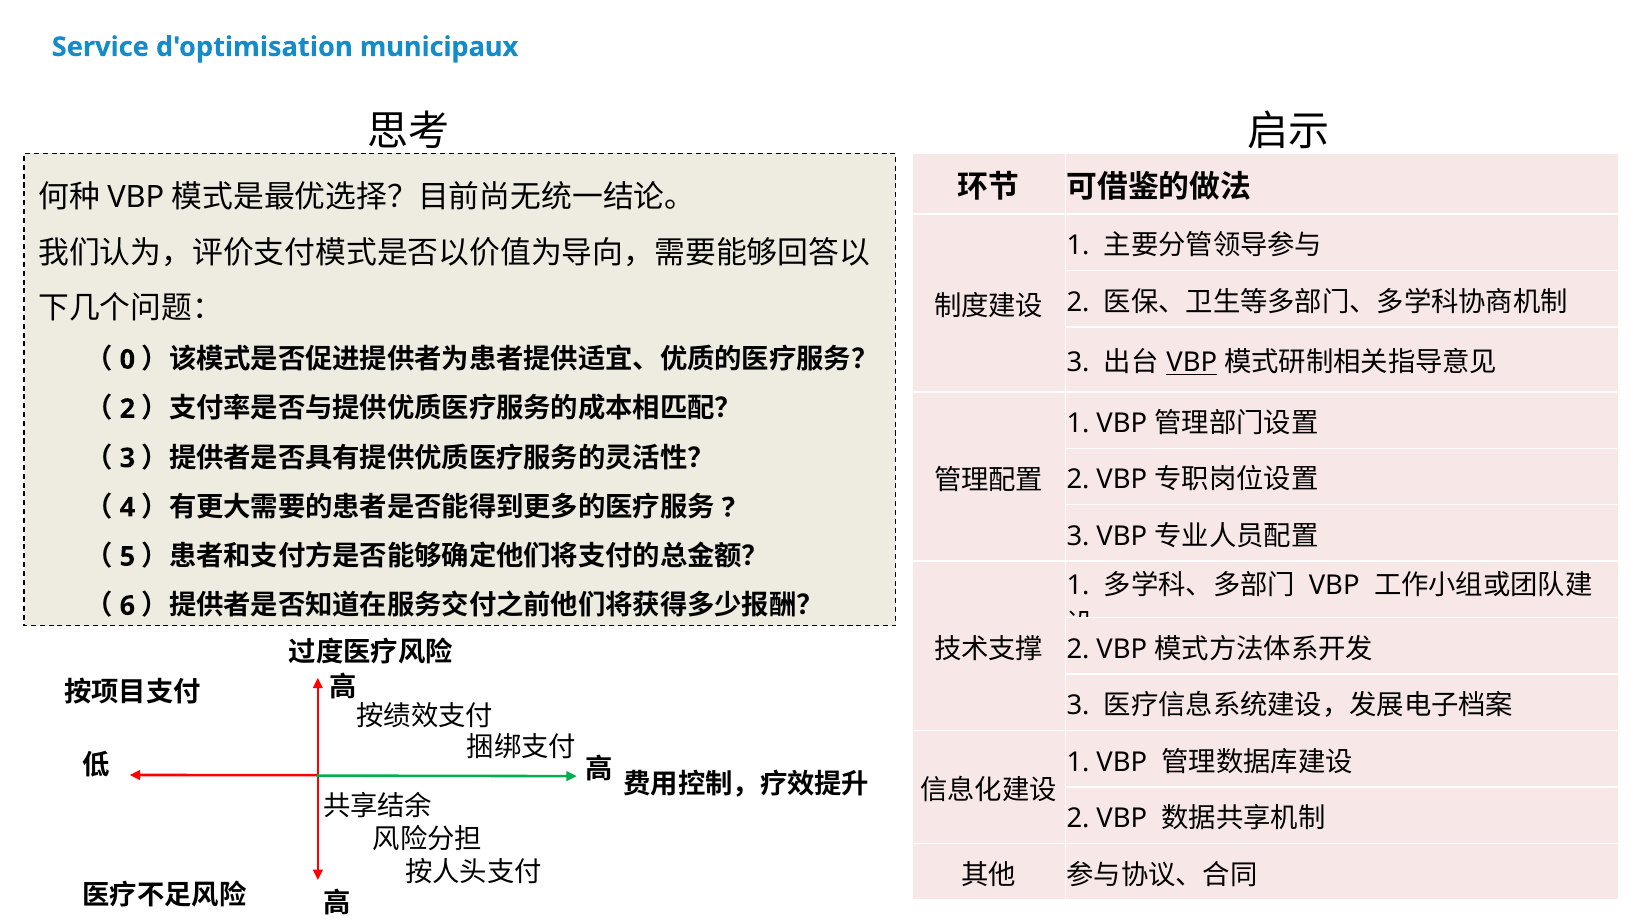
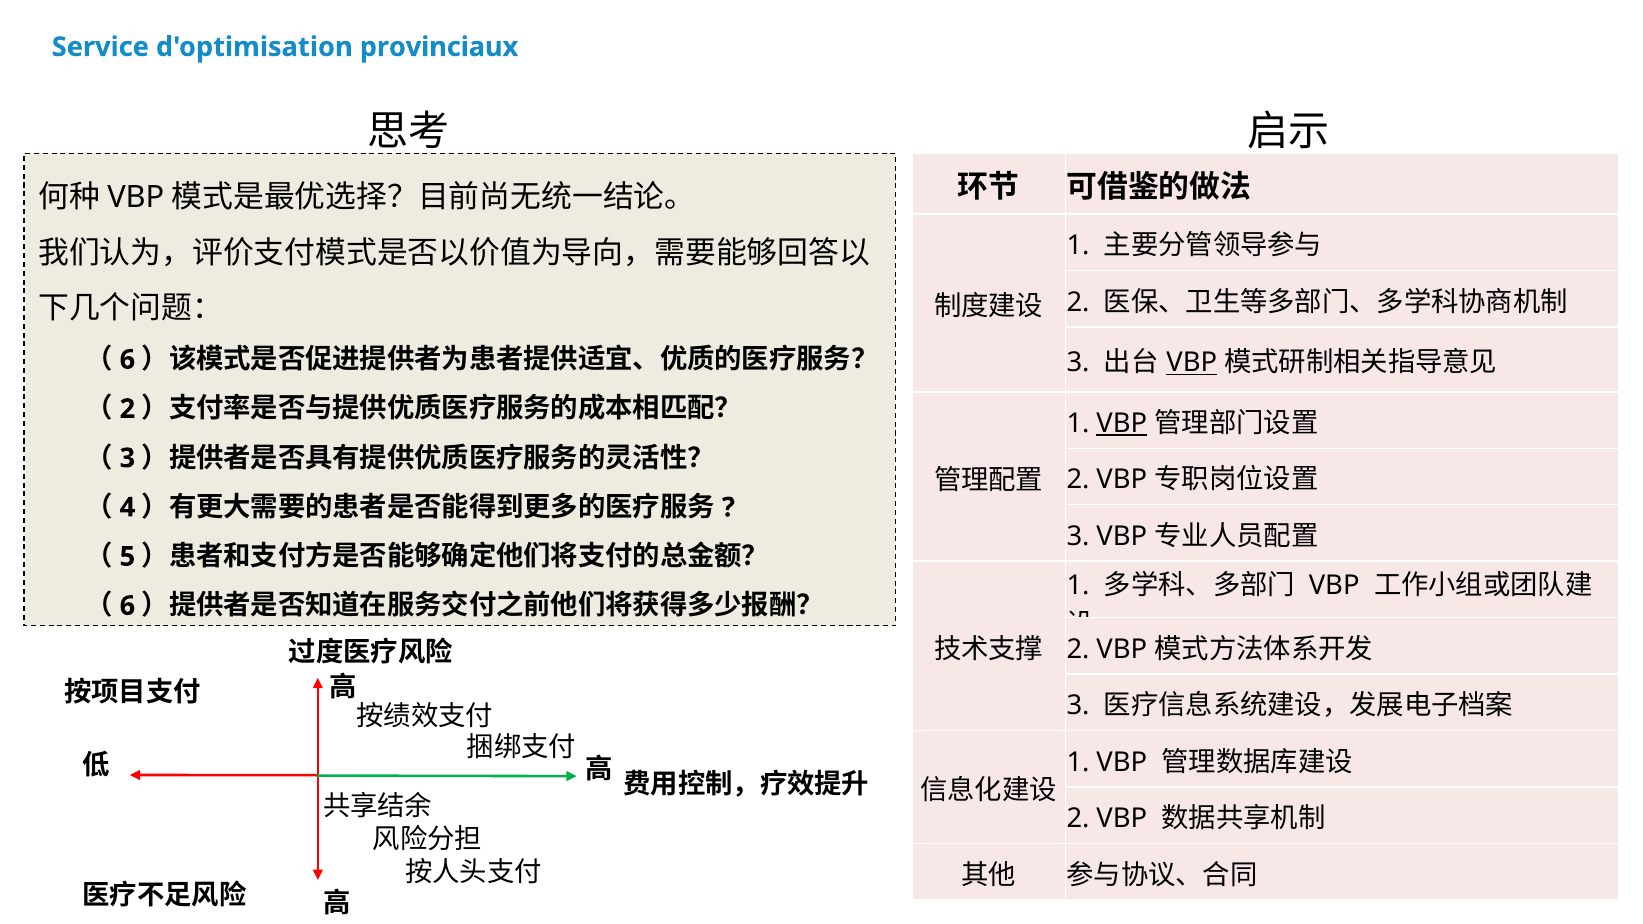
municipaux: municipaux -> provinciaux (439, 47)
0: 0 -> 6 (127, 360)
VBP underline: none -> present (1122, 424)
